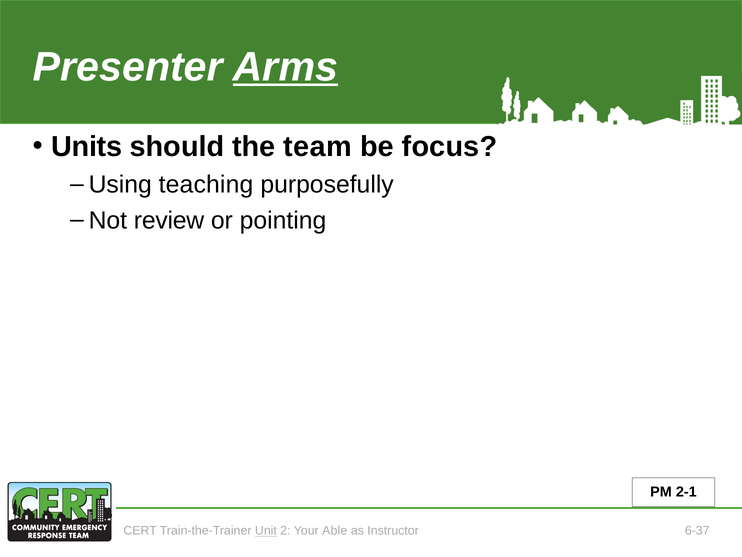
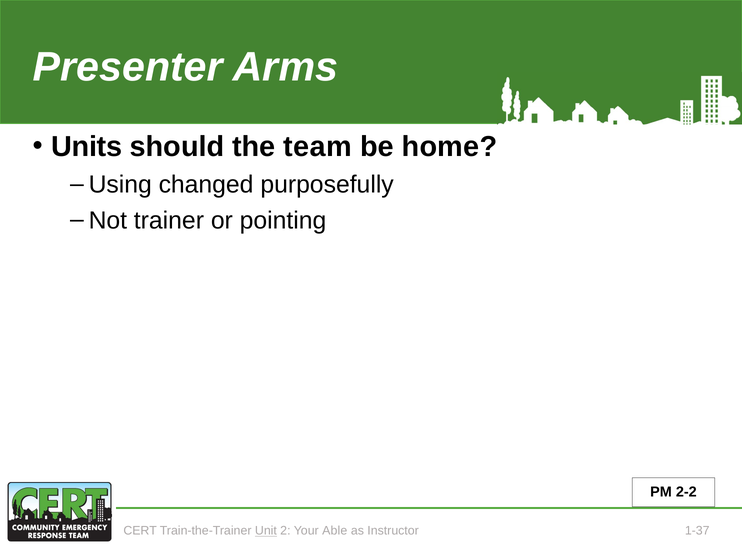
Arms underline: present -> none (285, 67)
focus: focus -> home (450, 146)
teaching: teaching -> changed (206, 185)
review: review -> trainer (169, 220)
2-1: 2-1 -> 2-2 (686, 492)
6-37: 6-37 -> 1-37 (697, 530)
